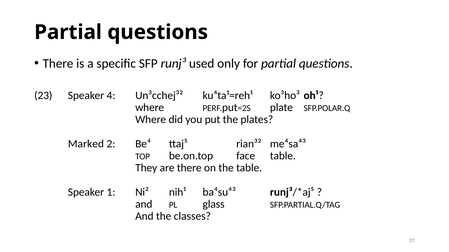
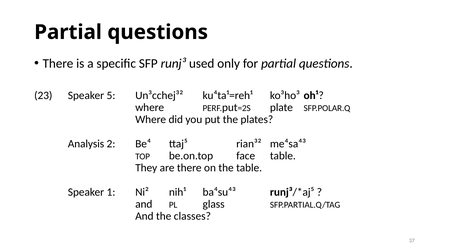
4: 4 -> 5 (111, 96)
Marked: Marked -> Analysis (86, 144)
